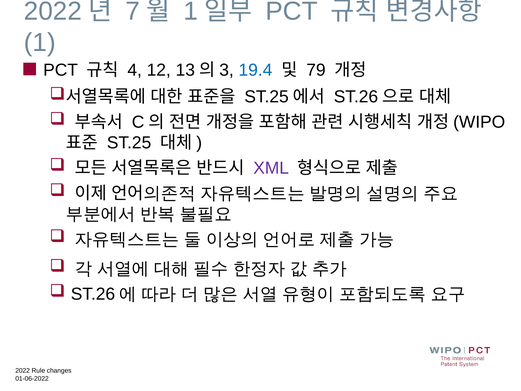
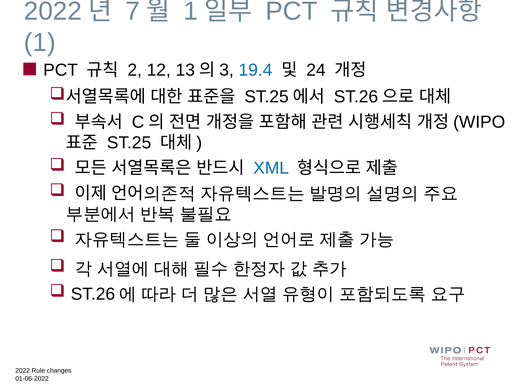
4: 4 -> 2 (135, 70)
79: 79 -> 24 (316, 70)
XML colour: purple -> blue (271, 168)
